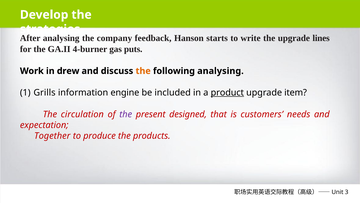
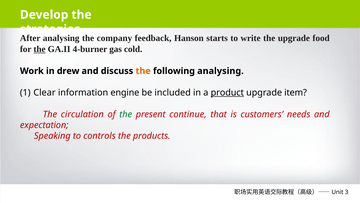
lines: lines -> food (321, 38)
the underline: none -> present (40, 49)
puts: puts -> cold (133, 49)
Grills: Grills -> Clear (45, 92)
the colour: purple -> green (126, 114)
designed: designed -> continue (188, 114)
Together: Together -> Speaking (52, 136)
produce: produce -> controls (99, 136)
